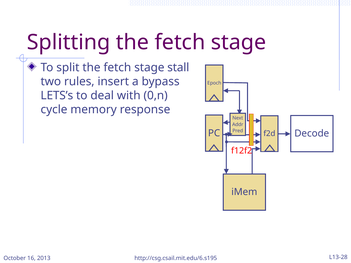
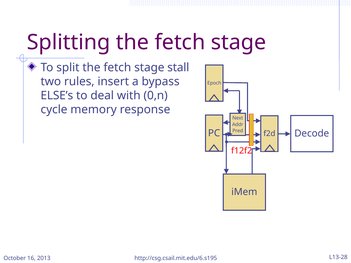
LETS’s: LETS’s -> ELSE’s (57, 96)
